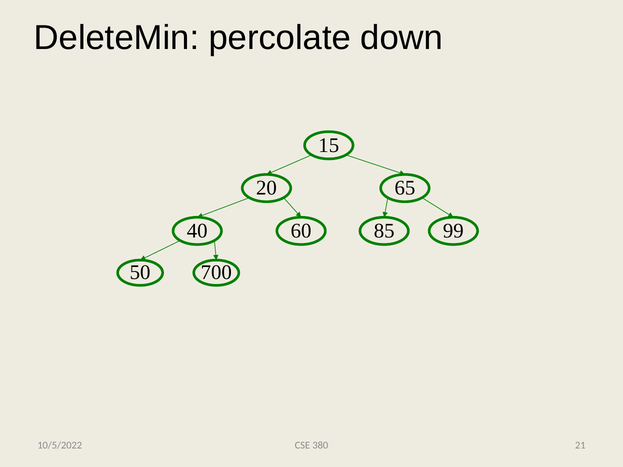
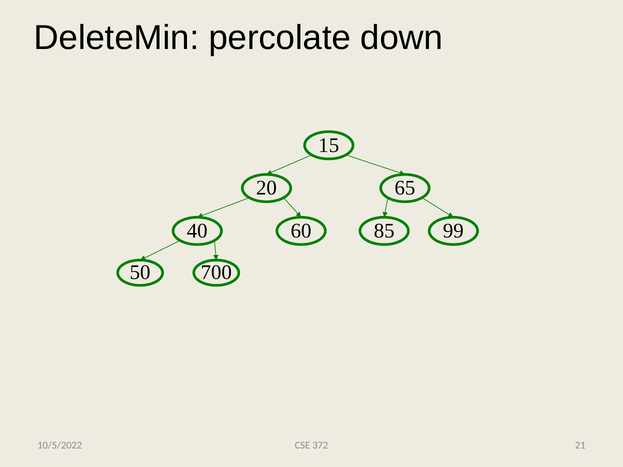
380: 380 -> 372 (320, 446)
